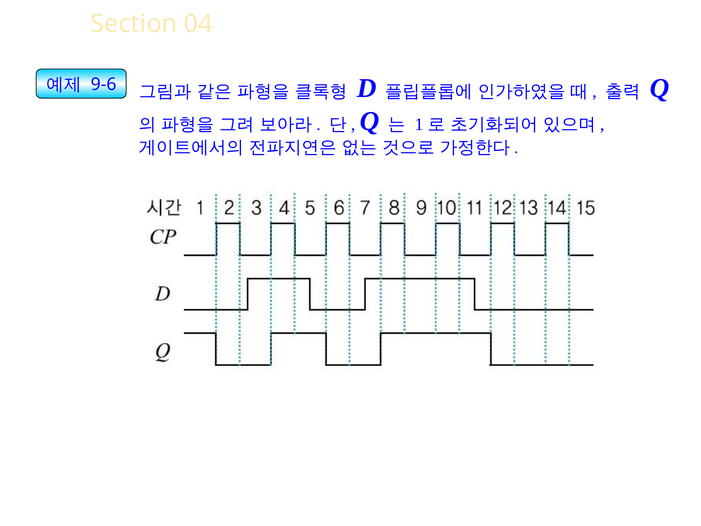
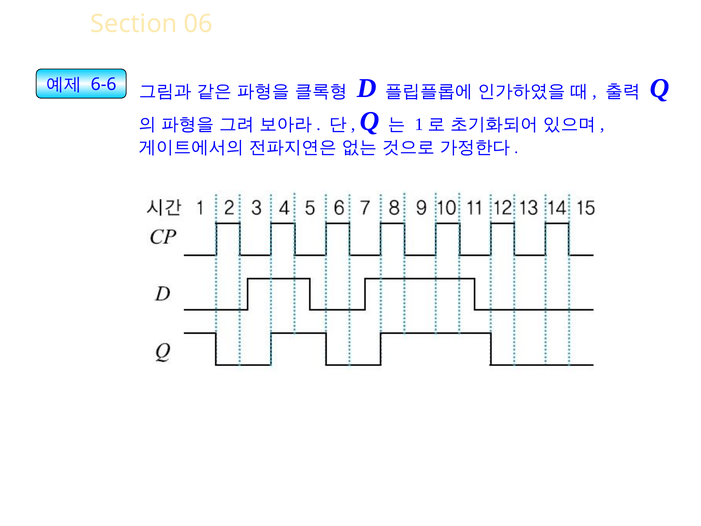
04: 04 -> 06 (198, 24)
9-6: 9-6 -> 6-6 (104, 84)
